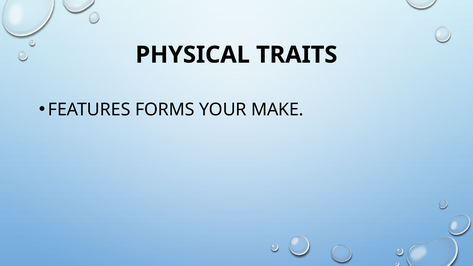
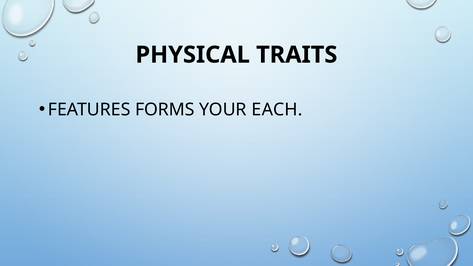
MAKE: MAKE -> EACH (277, 110)
